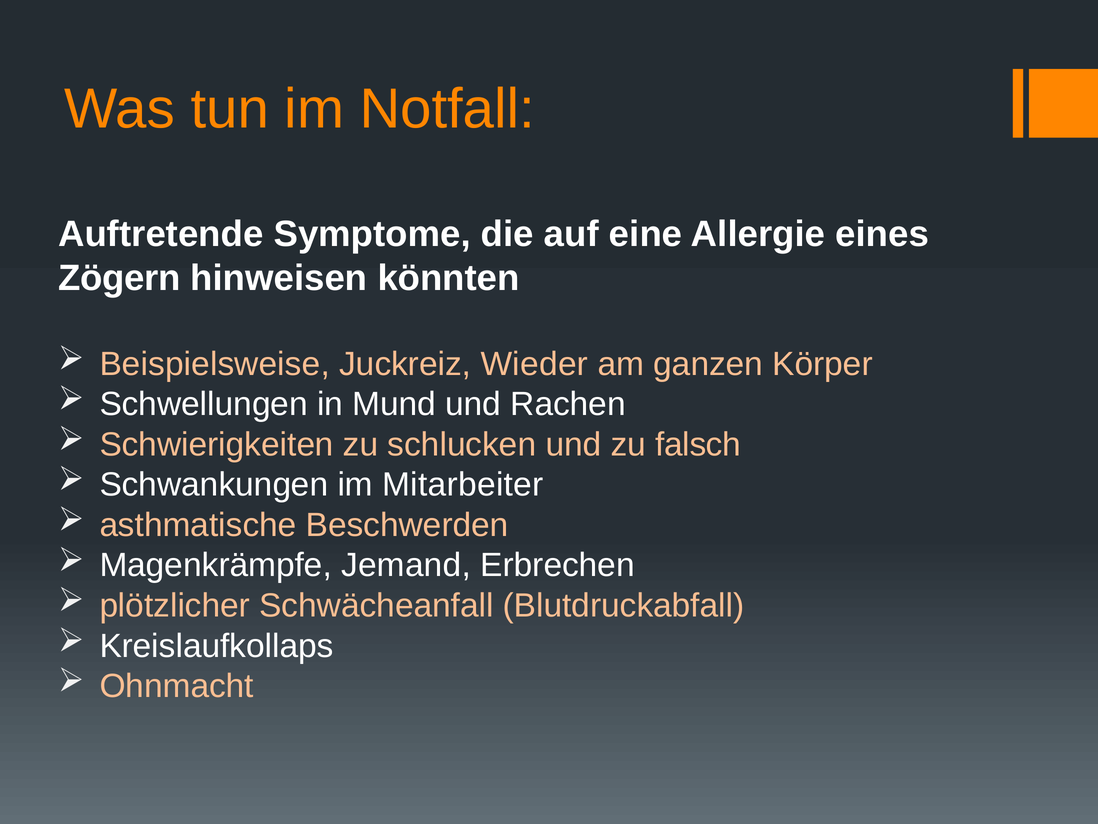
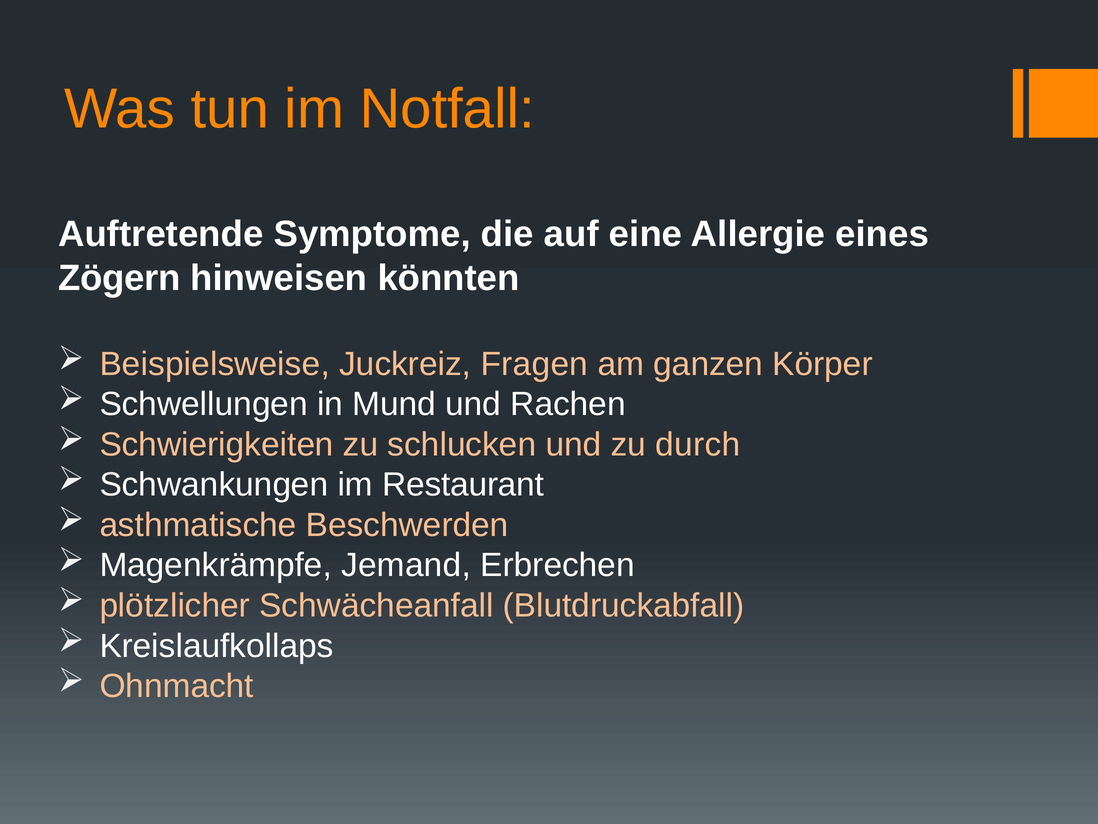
Wieder: Wieder -> Fragen (534, 364)
falsch: falsch -> durch (698, 444)
Mitarbeiter: Mitarbeiter -> Restaurant (463, 485)
